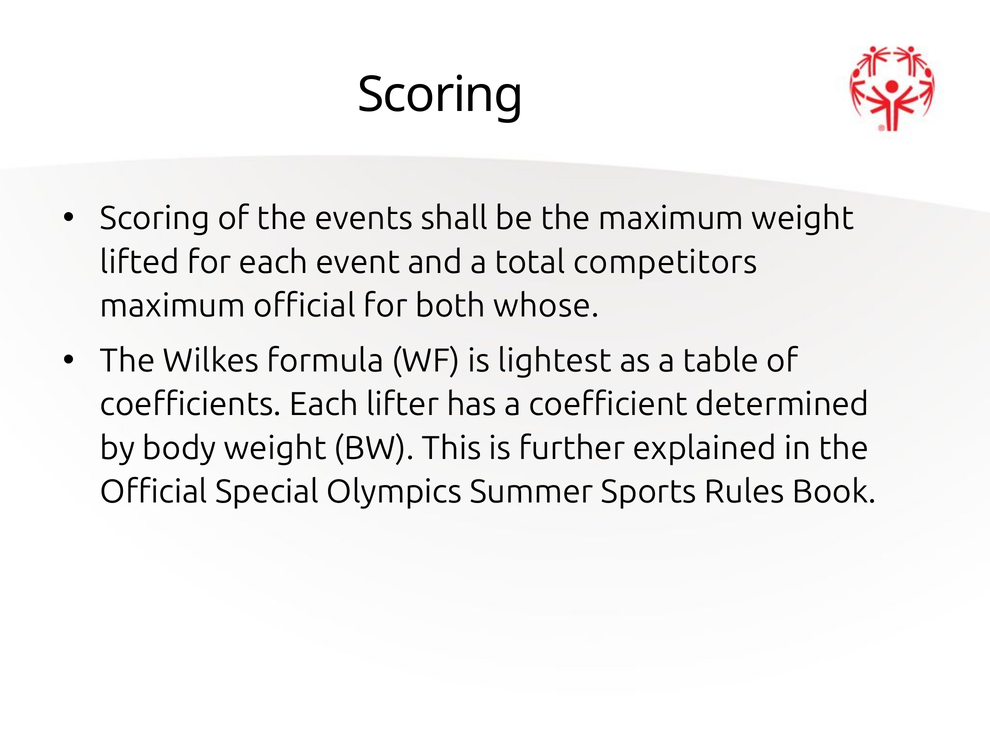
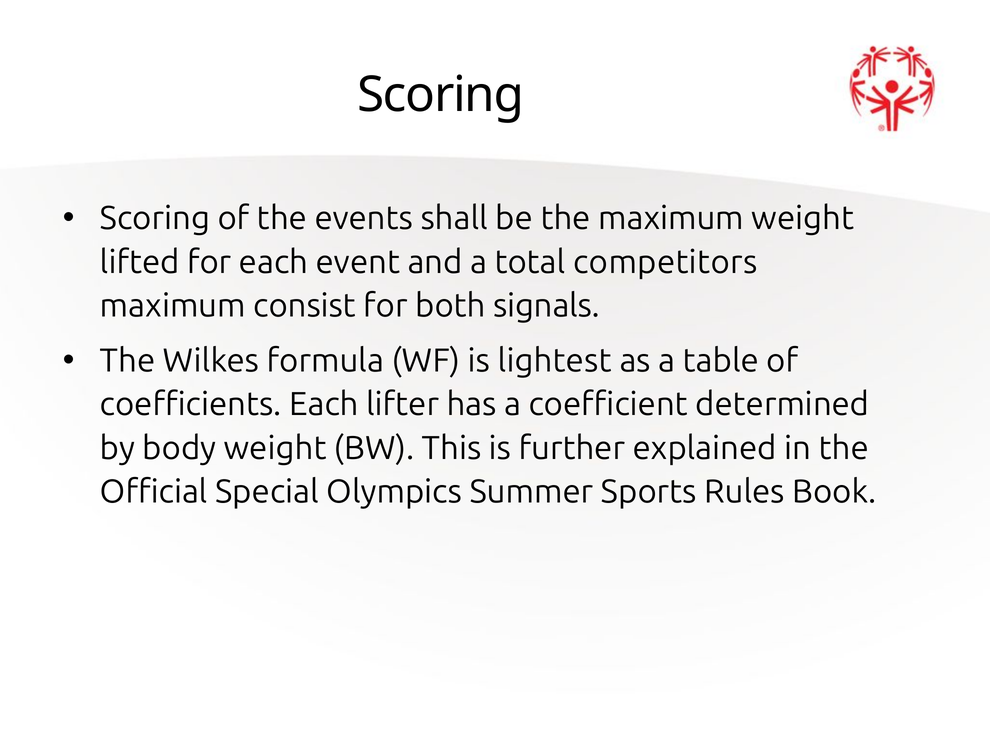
maximum official: official -> consist (305, 306)
whose: whose -> signals (547, 306)
